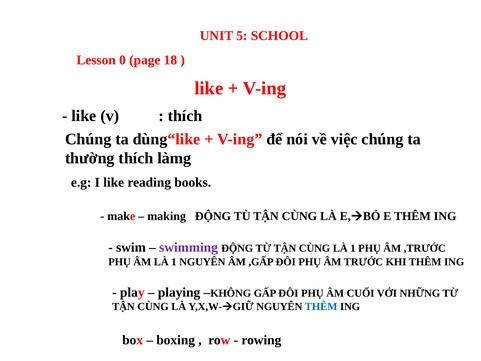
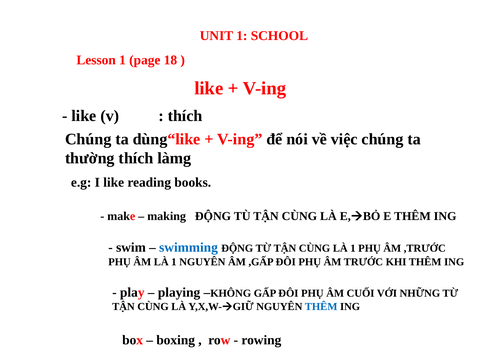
UNIT 5: 5 -> 1 (242, 36)
Lesson 0: 0 -> 1 (122, 60)
swimming colour: purple -> blue (189, 247)
